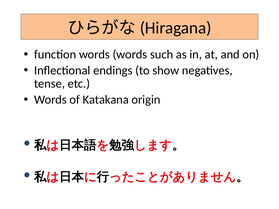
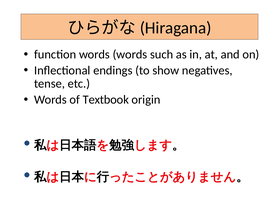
Katakana: Katakana -> Textbook (106, 100)
